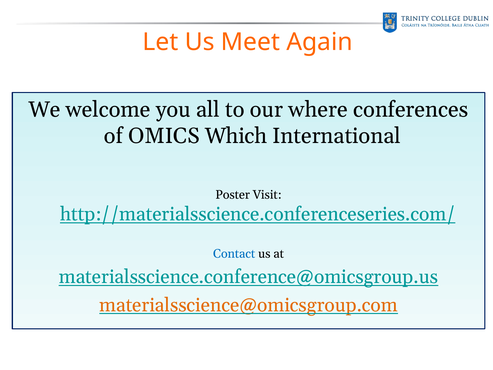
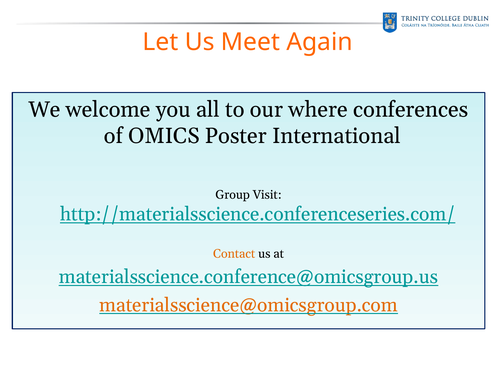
Which: Which -> Poster (236, 136)
Poster: Poster -> Group (233, 195)
Contact colour: blue -> orange (234, 253)
